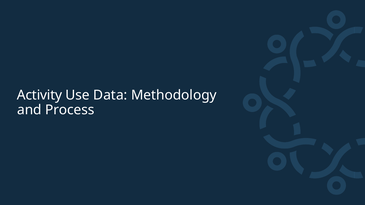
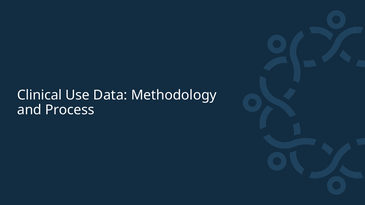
Activity: Activity -> Clinical (40, 95)
